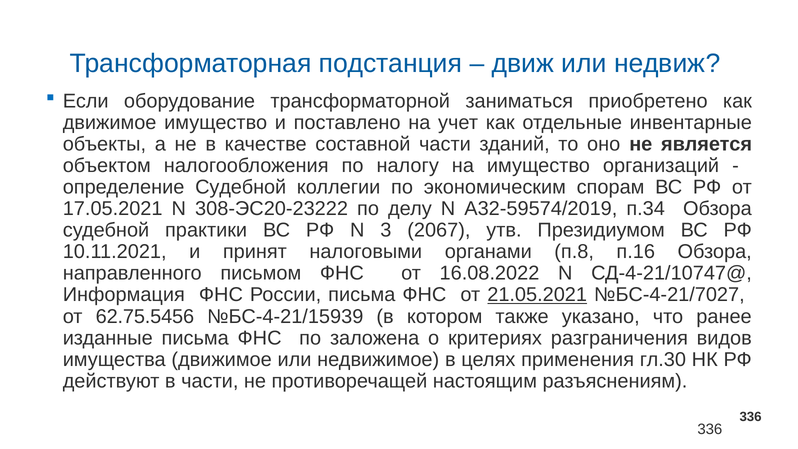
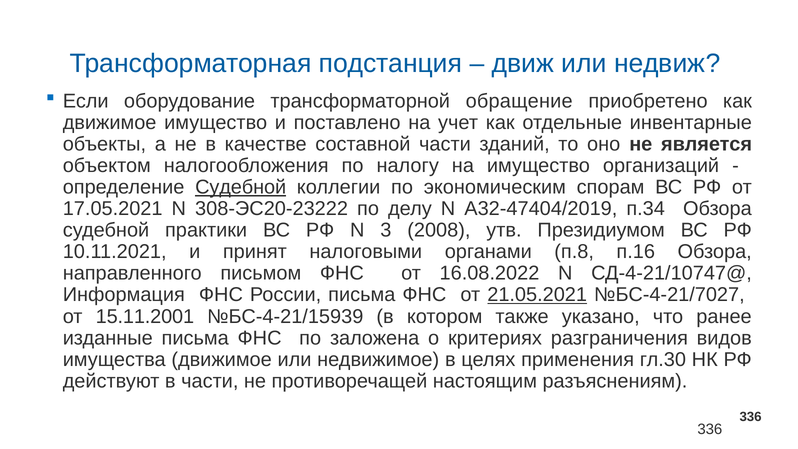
заниматься: заниматься -> обращение (519, 101)
Судебной underline: none -> present (241, 187)
А32-59574/2019: А32-59574/2019 -> А32-47404/2019 (541, 209)
2067: 2067 -> 2008 (439, 230)
62.75.5456: 62.75.5456 -> 15.11.2001 (145, 316)
